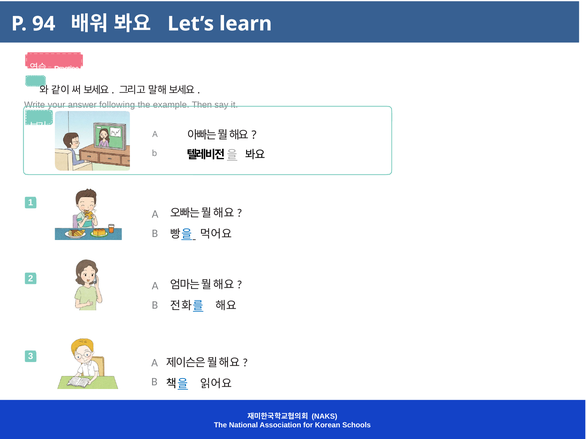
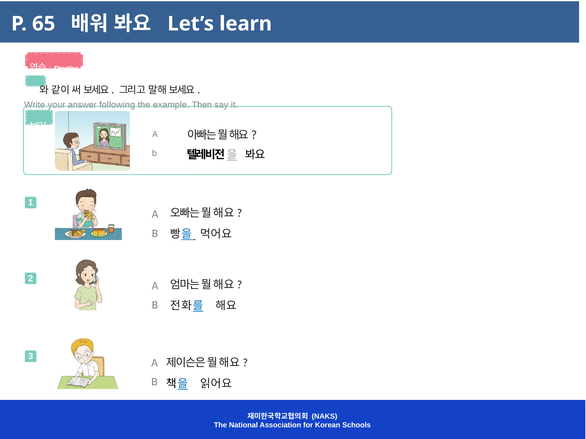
94: 94 -> 65 (44, 24)
